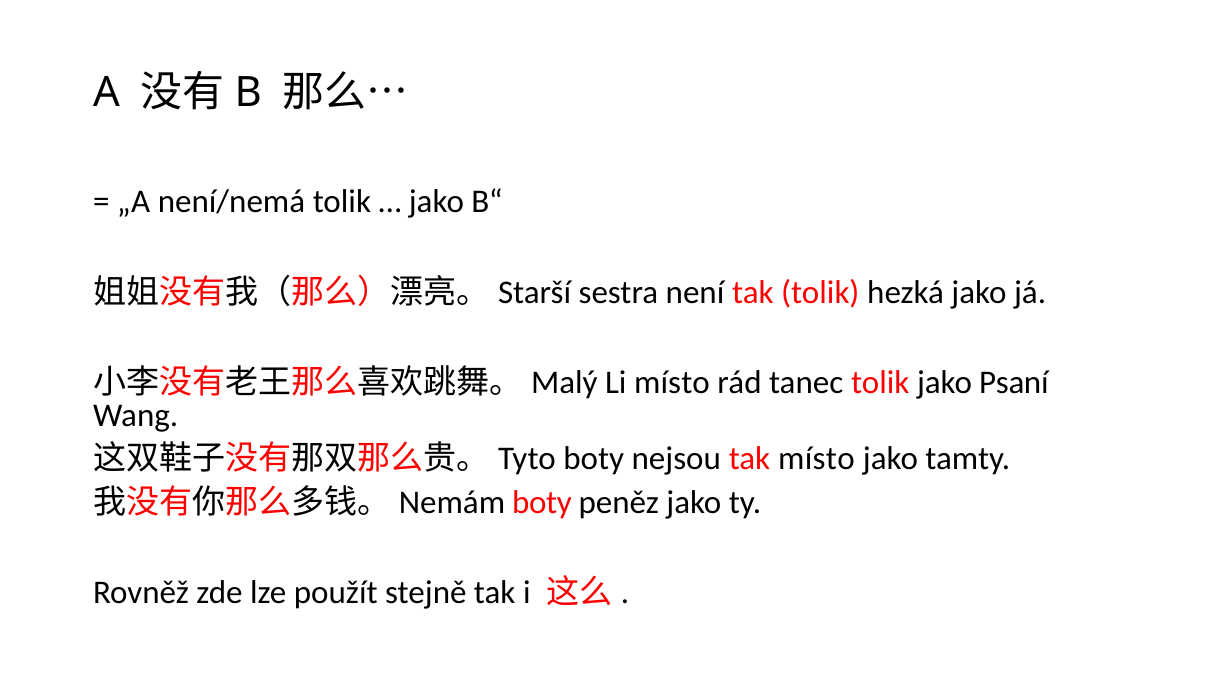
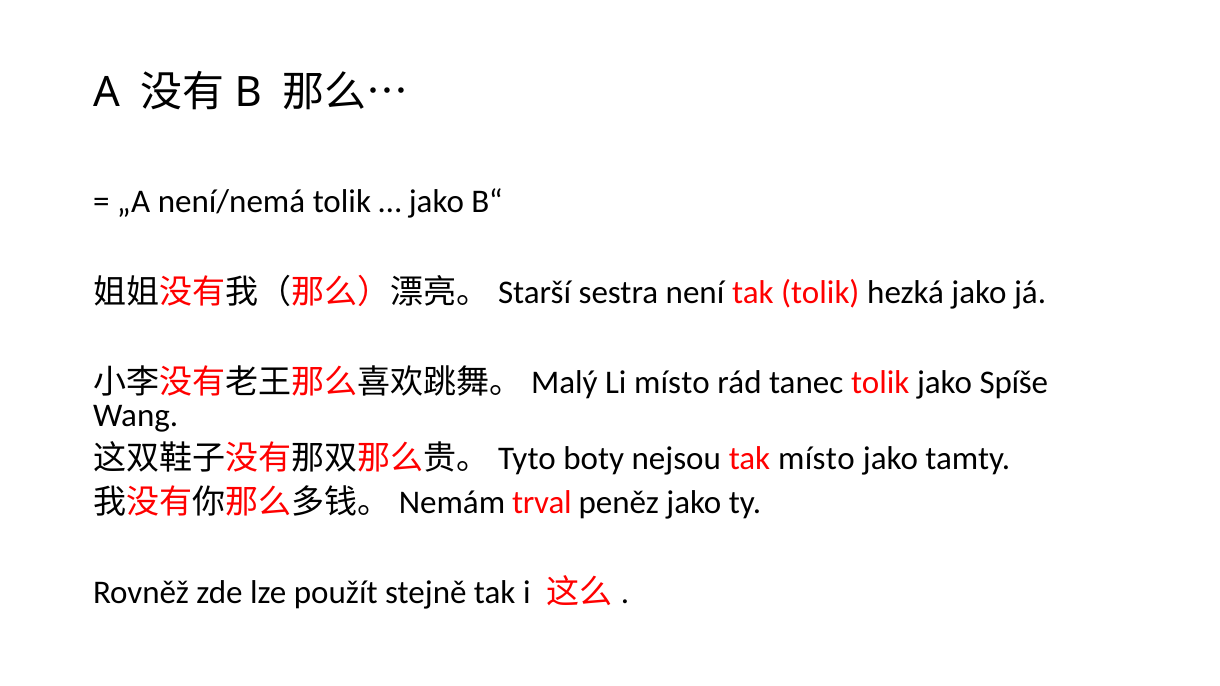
Psaní: Psaní -> Spíše (1014, 383)
boty: boty -> trval (542, 502)
